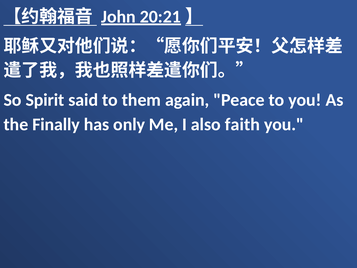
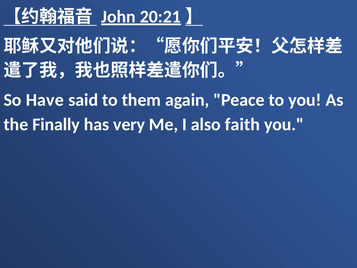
Spirit: Spirit -> Have (45, 100)
only: only -> very (129, 124)
